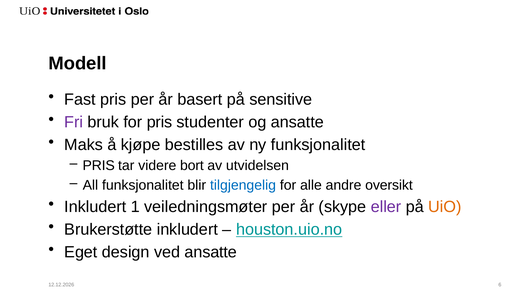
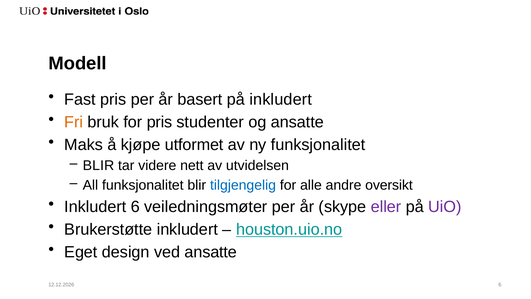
på sensitive: sensitive -> inkludert (281, 99)
Fri colour: purple -> orange (74, 122)
bestilles: bestilles -> utformet (194, 145)
PRIS: PRIS -> BLIR (99, 165)
bort: bort -> nett (192, 165)
Inkludert 1: 1 -> 6 (135, 207)
UiO colour: orange -> purple (445, 207)
